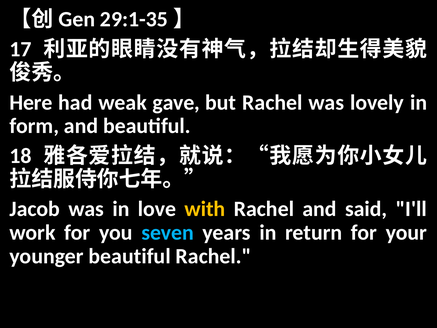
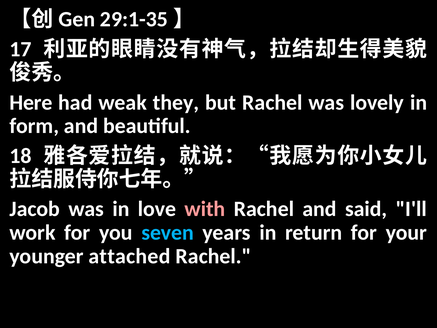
gave: gave -> they (176, 102)
with colour: yellow -> pink (205, 209)
younger beautiful: beautiful -> attached (130, 256)
